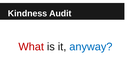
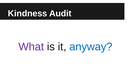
What colour: red -> purple (31, 47)
